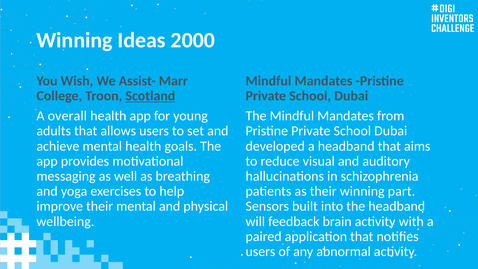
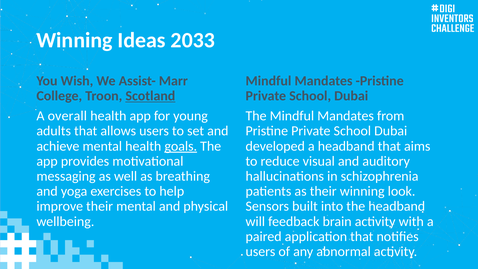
2000: 2000 -> 2033 (193, 40)
goals underline: none -> present (181, 146)
part: part -> look (402, 191)
